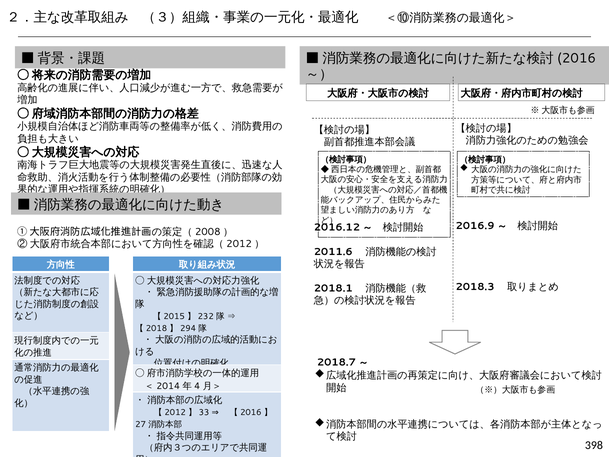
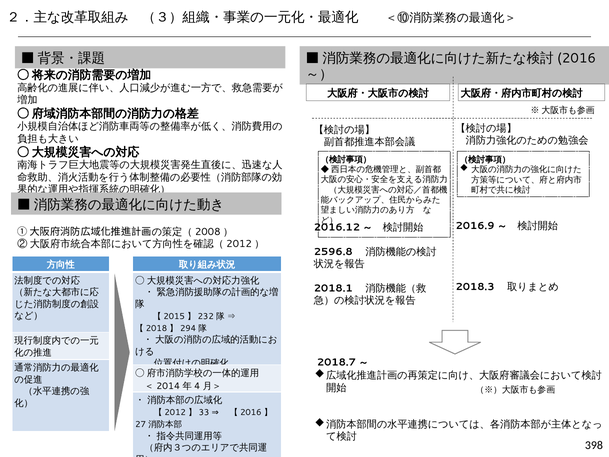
2011.6: 2011.6 -> 2596.8 (333, 252)
